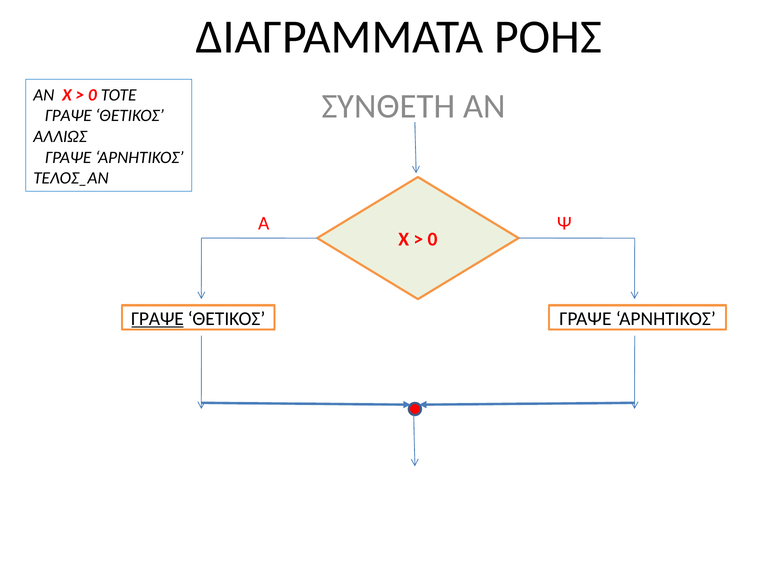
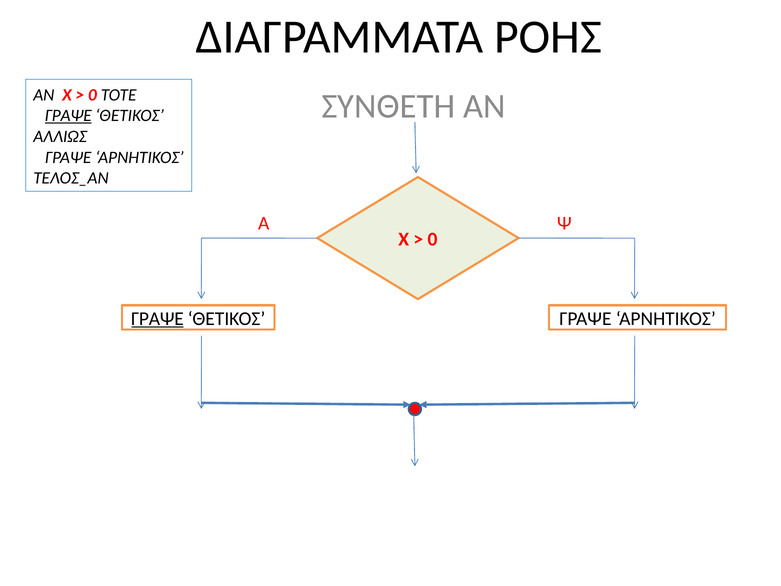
ΓΡΑΨΕ underline: none -> present (68, 116)
